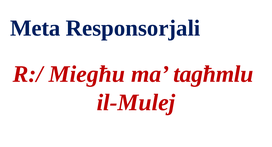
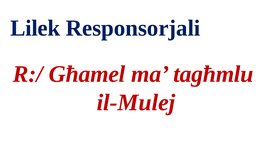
Meta: Meta -> Lilek (35, 28)
Miegħu: Miegħu -> Għamel (87, 74)
